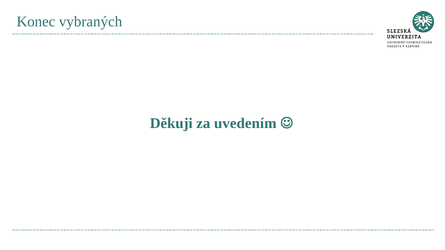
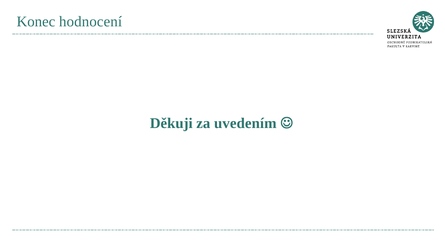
vybraných: vybraných -> hodnocení (91, 22)
